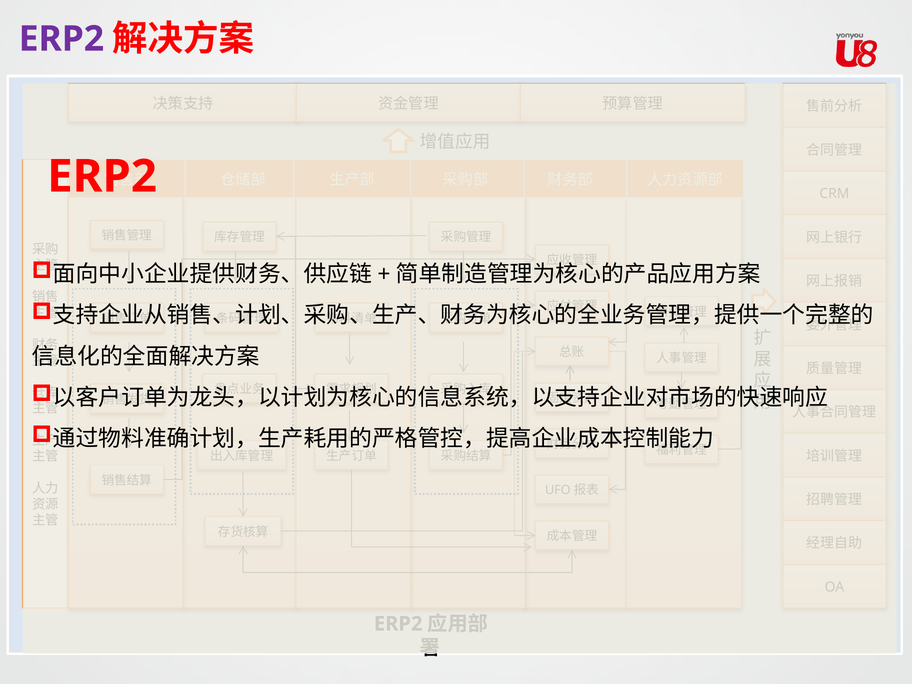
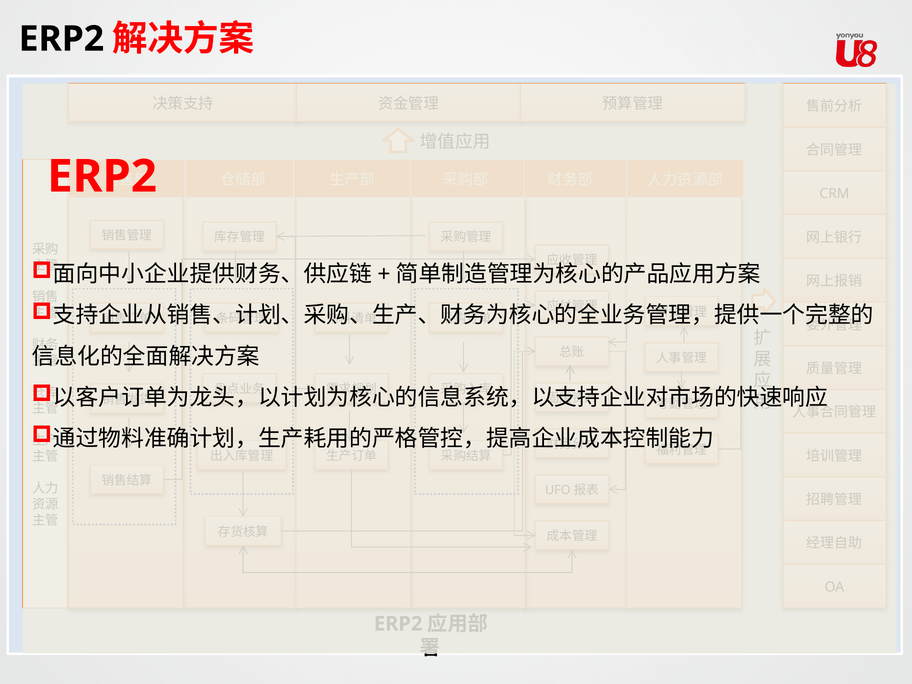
ERP2 colour: purple -> black (61, 39)
